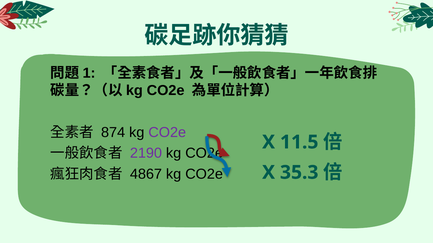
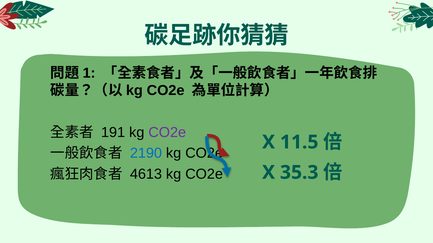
874: 874 -> 191 (113, 133)
2190 colour: purple -> blue (146, 154)
4867: 4867 -> 4613 (146, 174)
